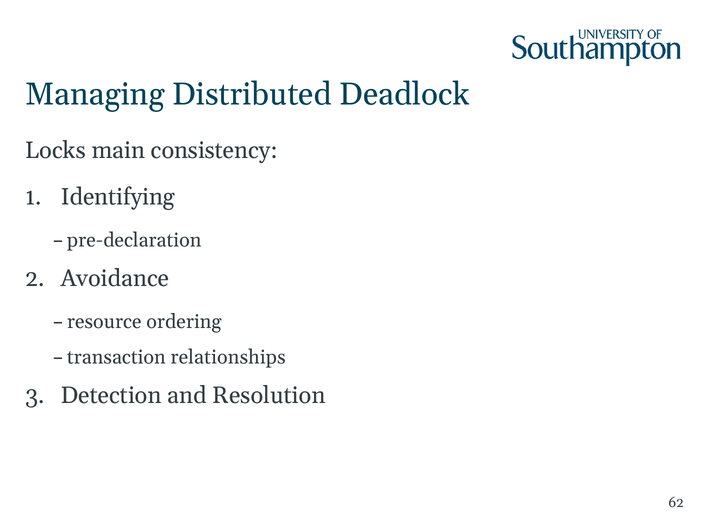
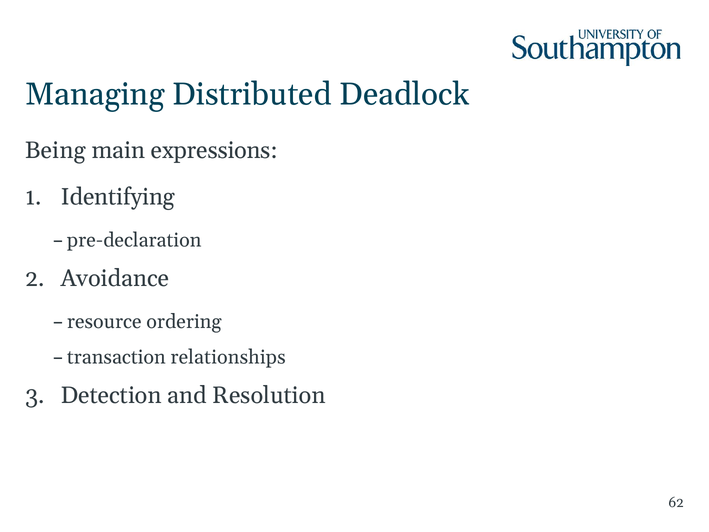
Locks: Locks -> Being (55, 151)
consistency: consistency -> expressions (214, 151)
